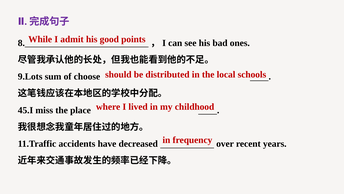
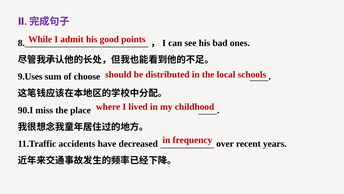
9.Lots: 9.Lots -> 9.Uses (30, 76)
45.I: 45.I -> 90.I (25, 110)
